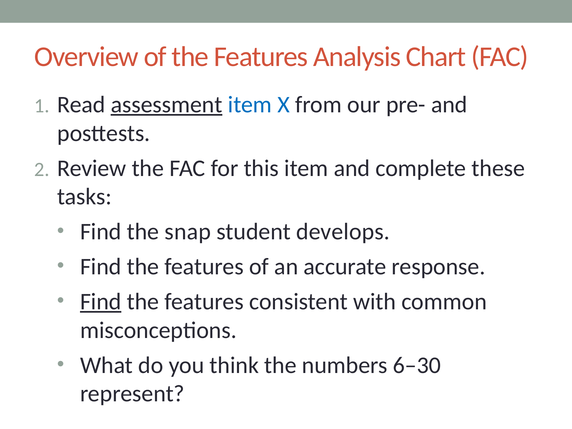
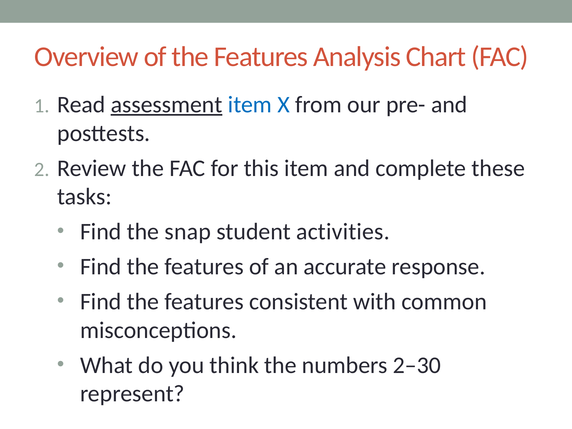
develops: develops -> activities (343, 232)
Find underline: present -> none (101, 302)
6–30: 6–30 -> 2–30 (417, 365)
